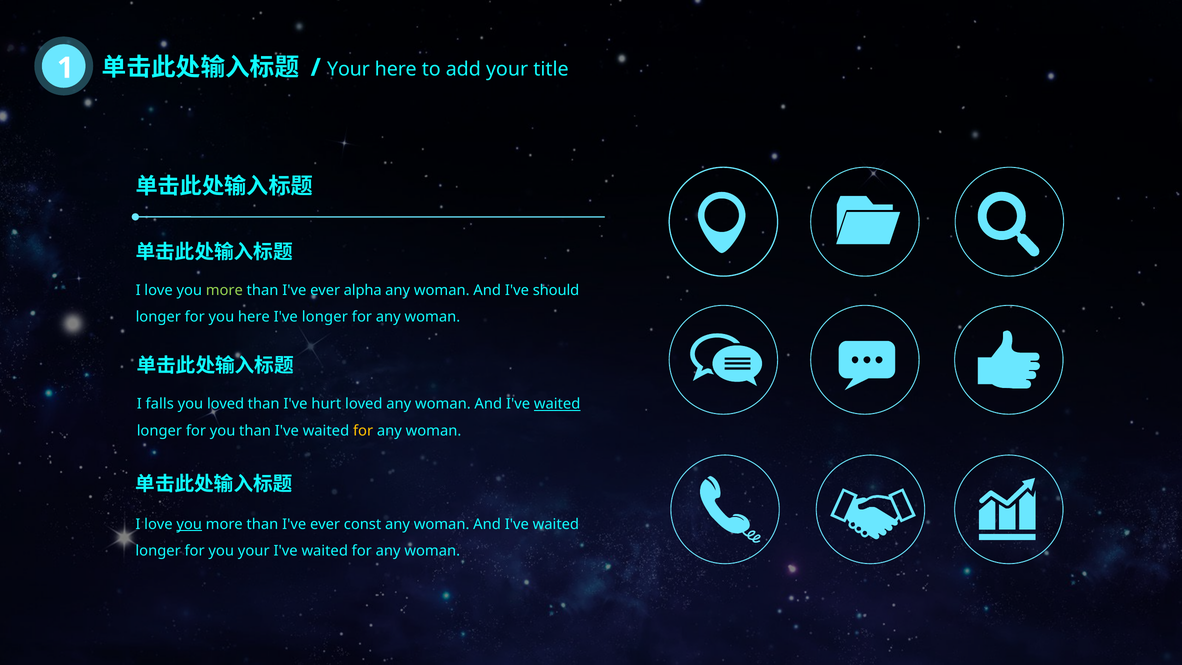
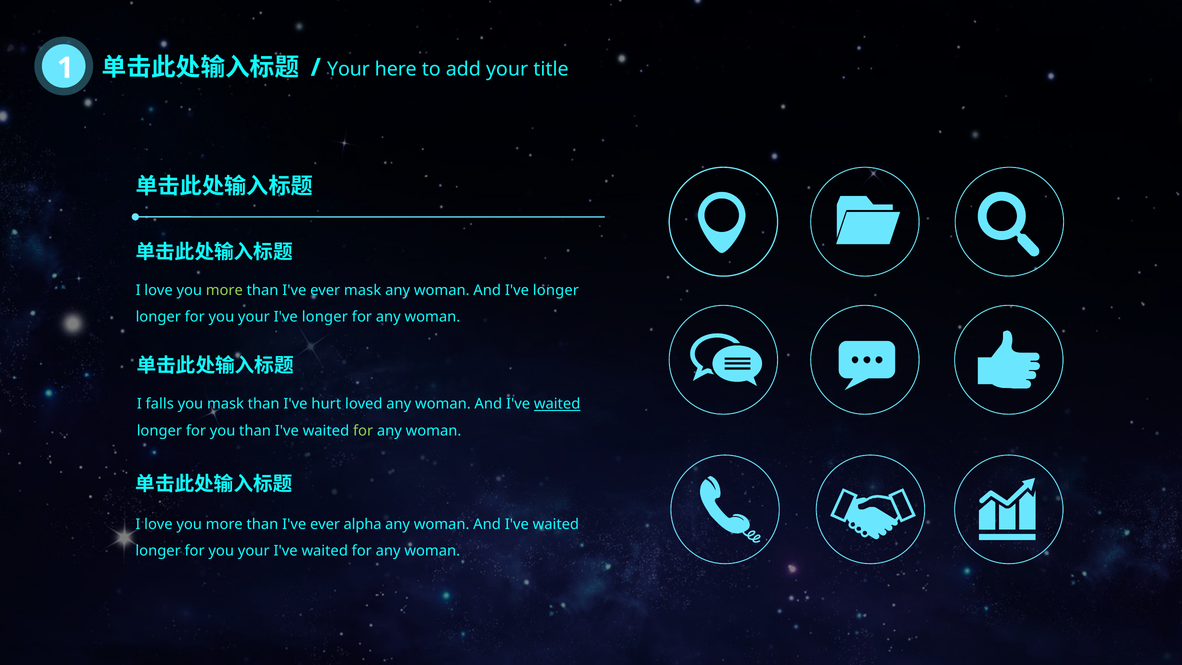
ever alpha: alpha -> mask (363, 290)
And I've should: should -> longer (556, 290)
here: here -> your (254, 317)
you loved: loved -> mask (226, 404)
for colour: yellow -> light green (363, 431)
you underline: present -> none (189, 524)
const: const -> alpha (363, 524)
